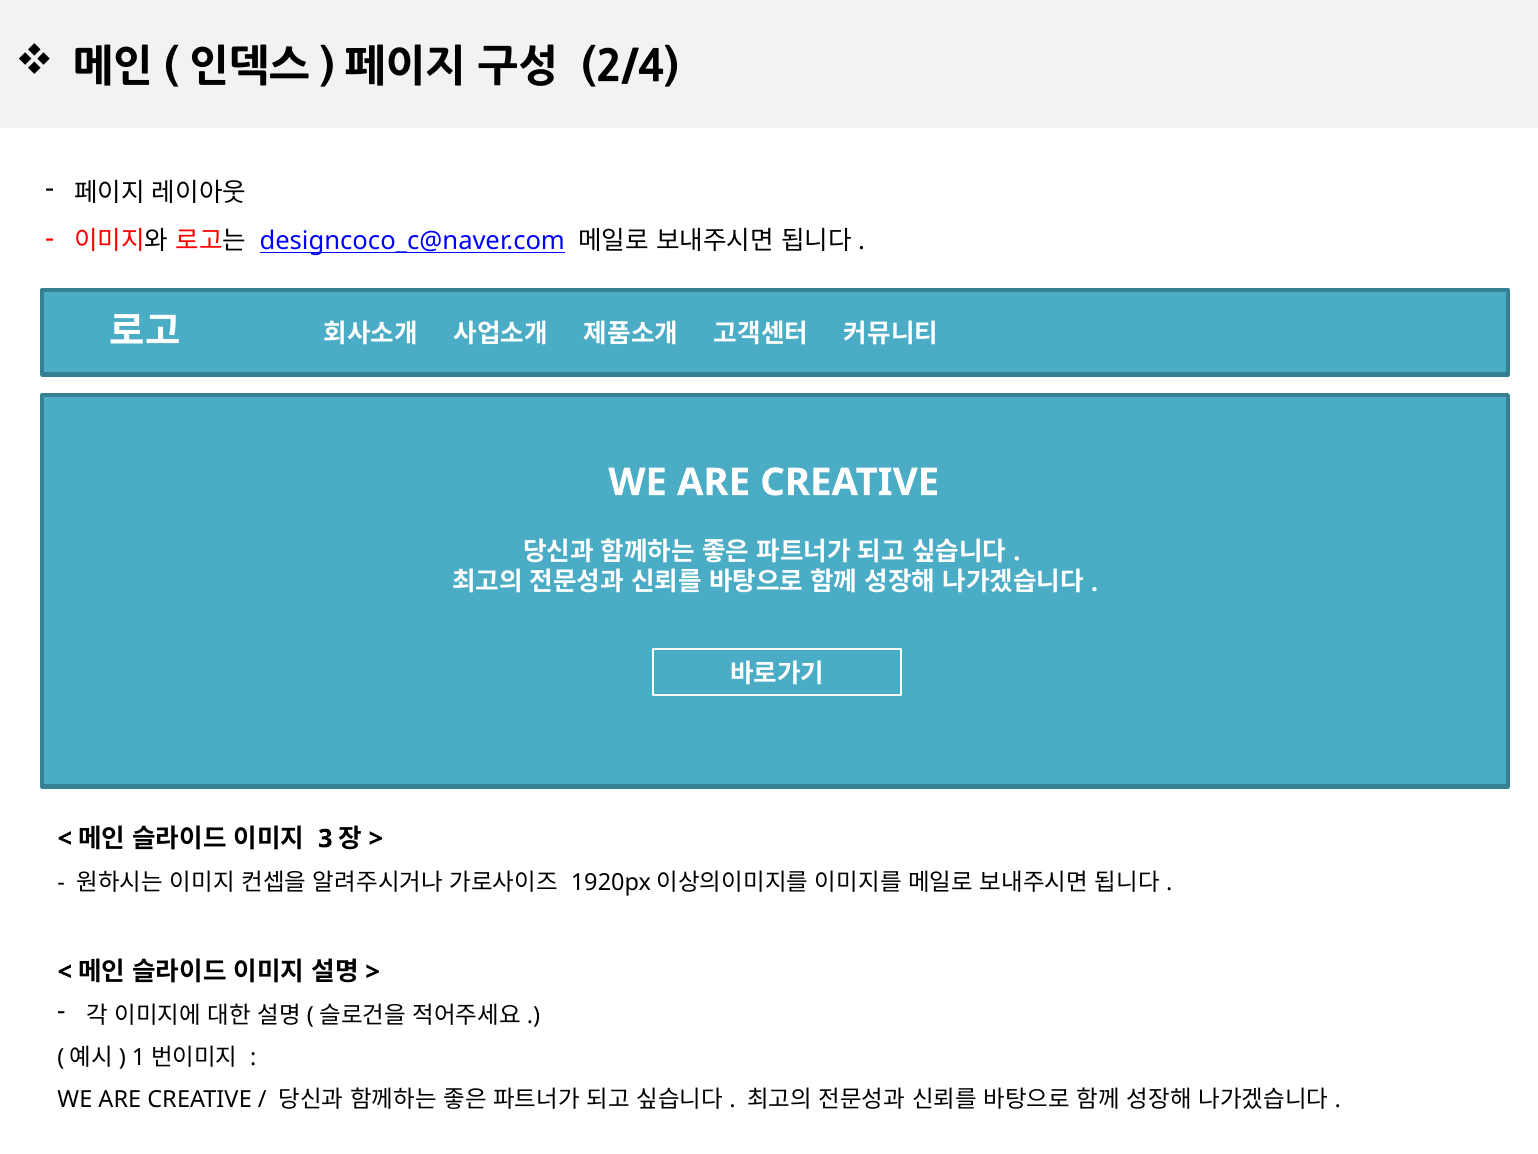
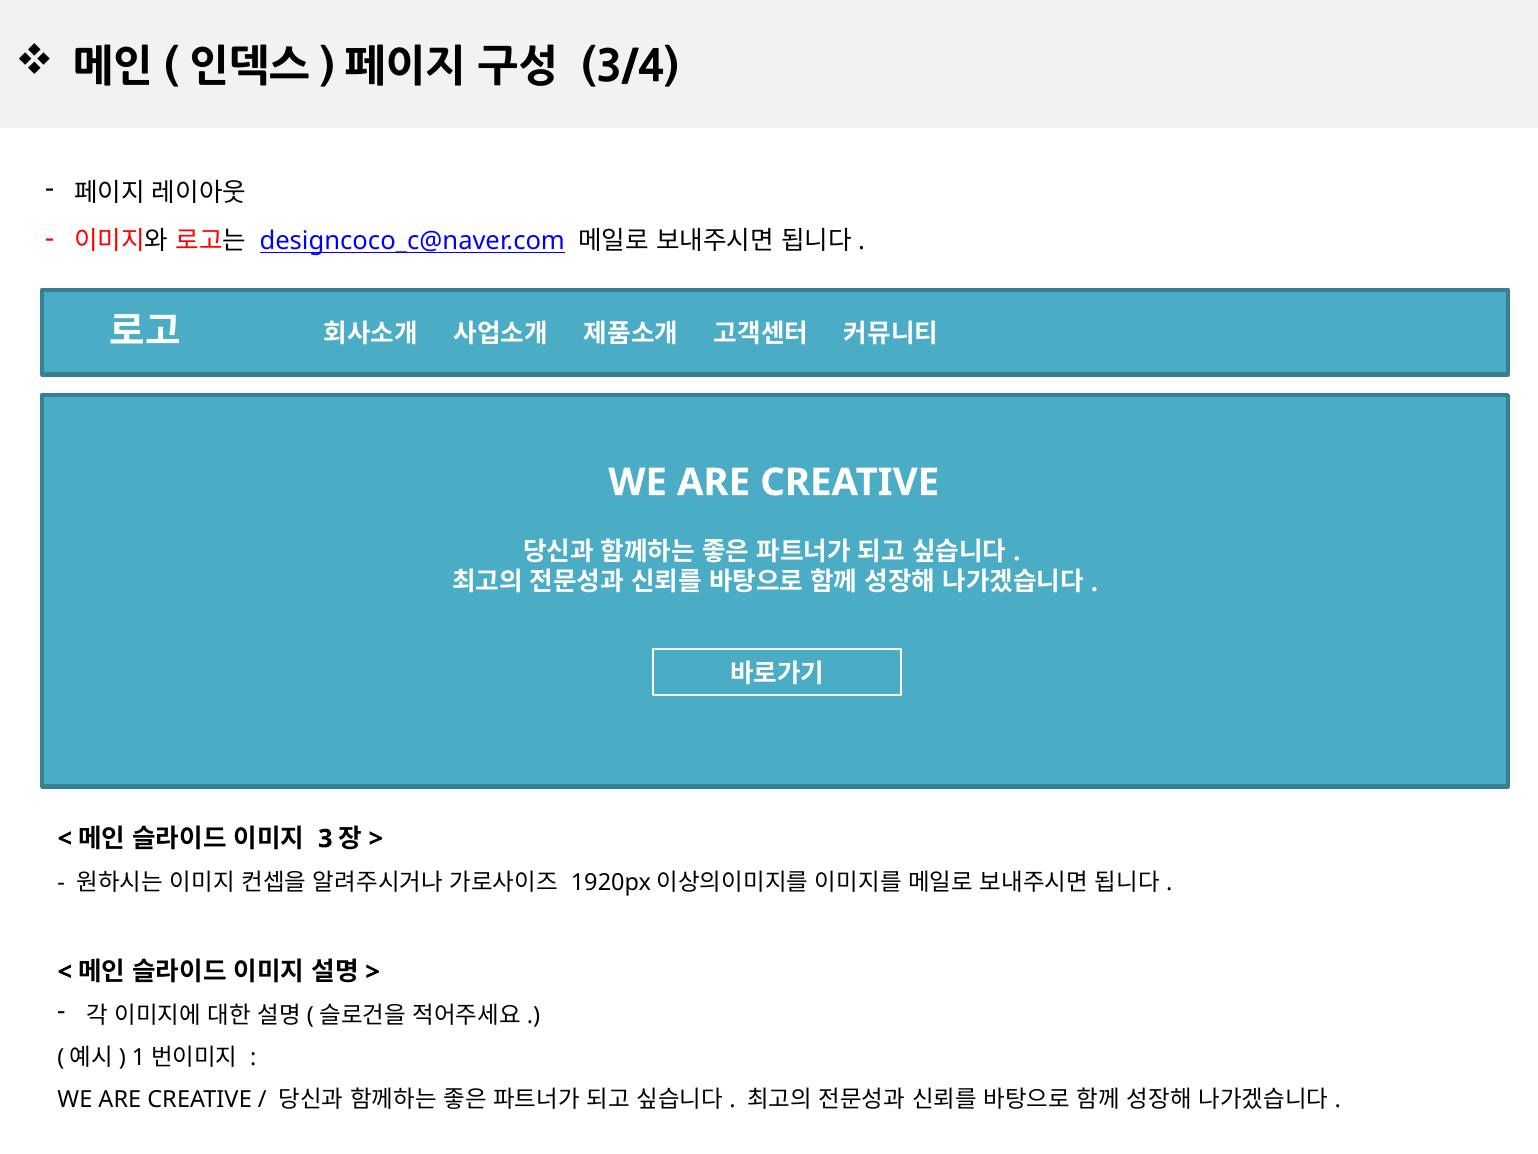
2/4: 2/4 -> 3/4 (630, 67)
